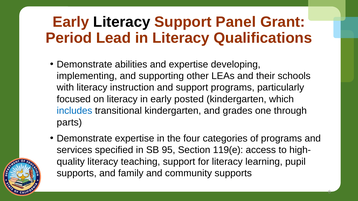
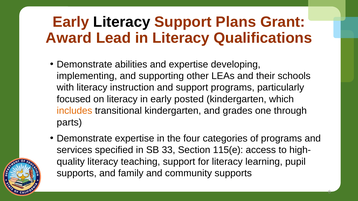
Panel: Panel -> Plans (236, 22)
Period: Period -> Award (69, 38)
includes colour: blue -> orange (75, 111)
95: 95 -> 33 (169, 150)
119(e: 119(e -> 115(e (228, 150)
